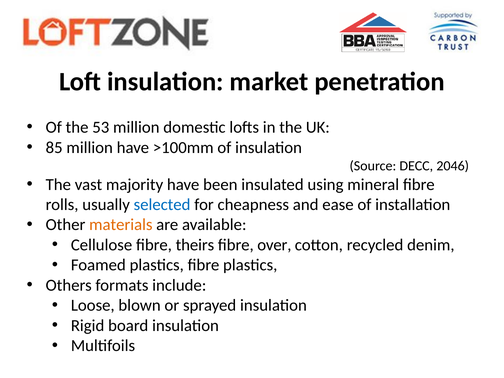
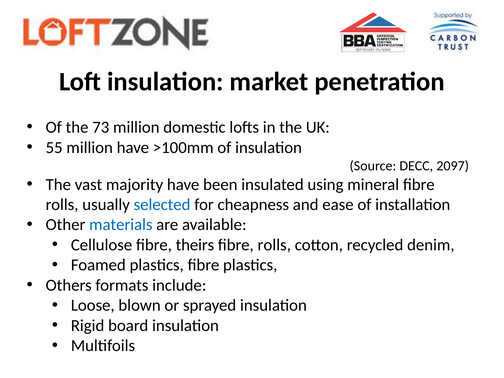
53: 53 -> 73 (101, 127)
85: 85 -> 55 (54, 147)
2046: 2046 -> 2097 (453, 166)
materials colour: orange -> blue (121, 225)
over: over -> rolls (274, 245)
